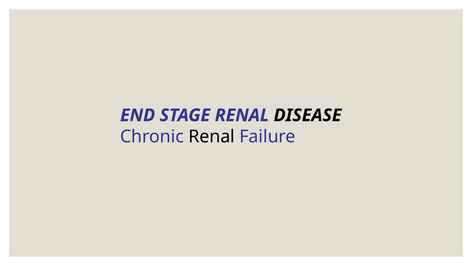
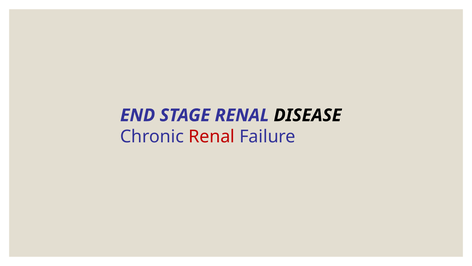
Renal colour: black -> red (212, 136)
